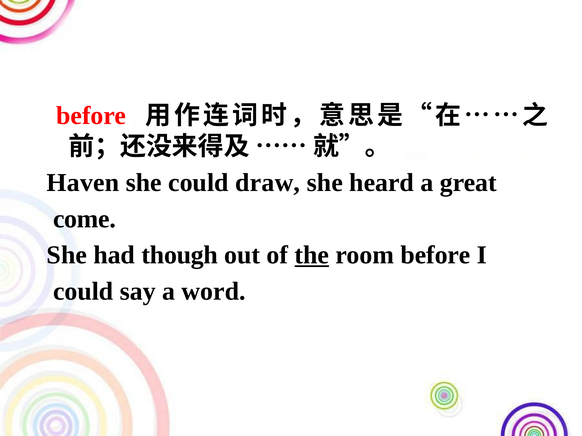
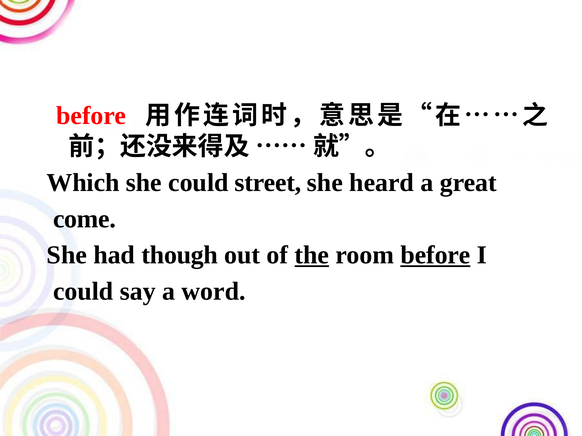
Haven: Haven -> Which (83, 183)
draw: draw -> street (268, 183)
before underline: none -> present (435, 255)
